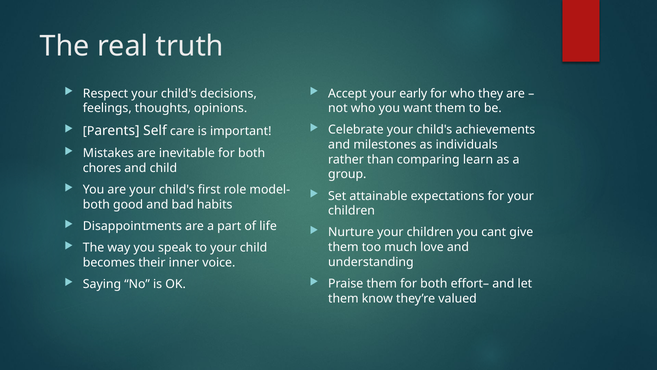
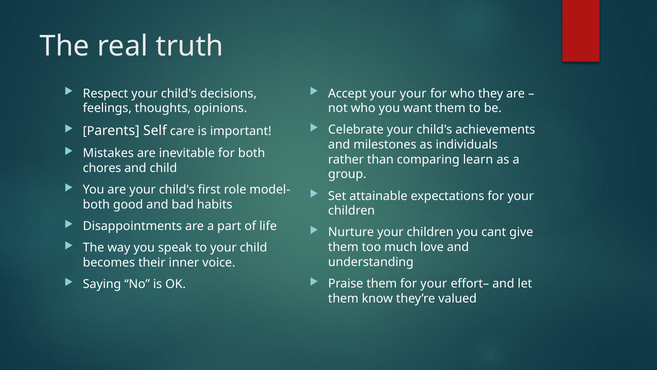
your early: early -> your (413, 93)
them for both: both -> your (434, 283)
